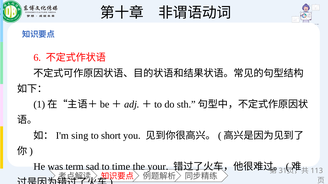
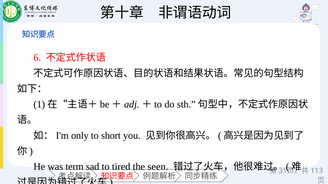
sing: sing -> only (80, 136)
time: time -> tired (121, 167)
your: your -> seen (158, 167)
